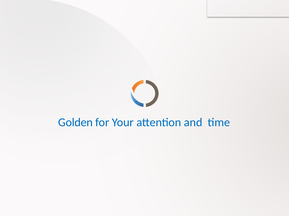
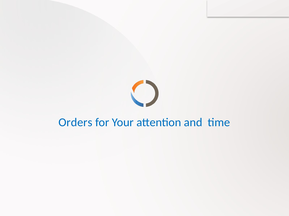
Golden: Golden -> Orders (75, 123)
